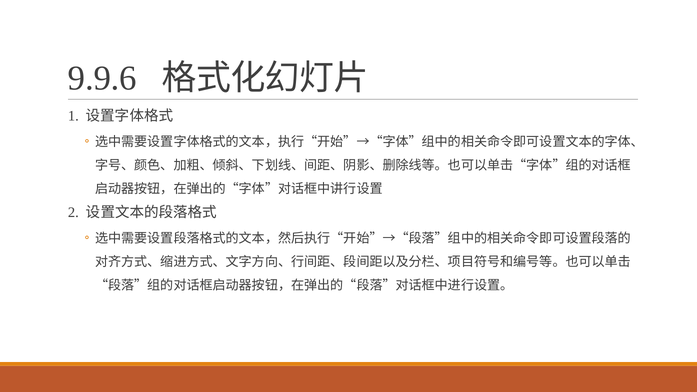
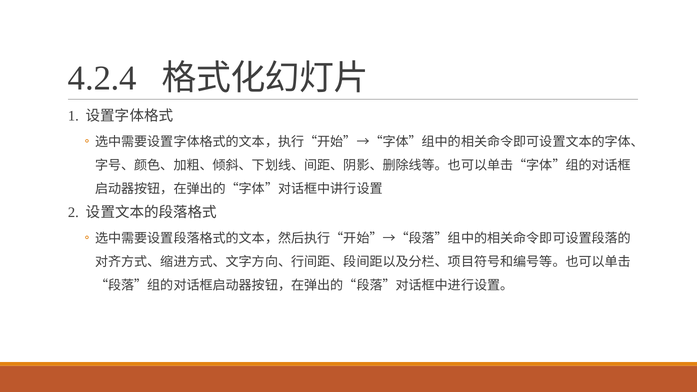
9.9.6: 9.9.6 -> 4.2.4 (102, 78)
